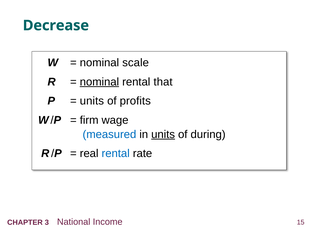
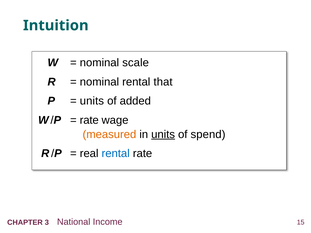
Decrease: Decrease -> Intuition (56, 25)
nominal underline: present -> none (99, 82)
profits: profits -> added (135, 101)
firm: firm -> rate (89, 120)
measured colour: blue -> orange (109, 134)
during: during -> spend (208, 134)
